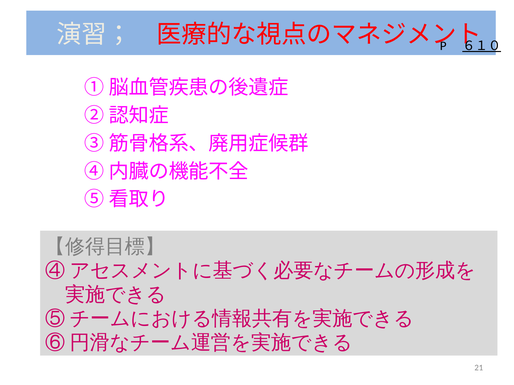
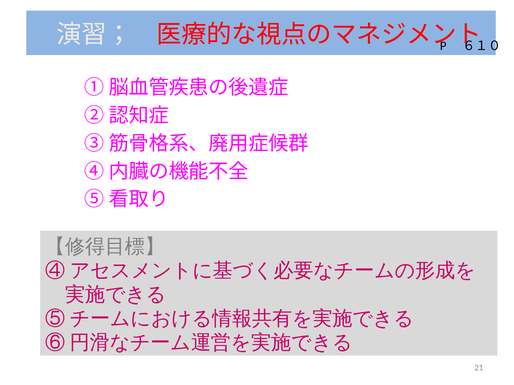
６１０ underline: present -> none (482, 46)
